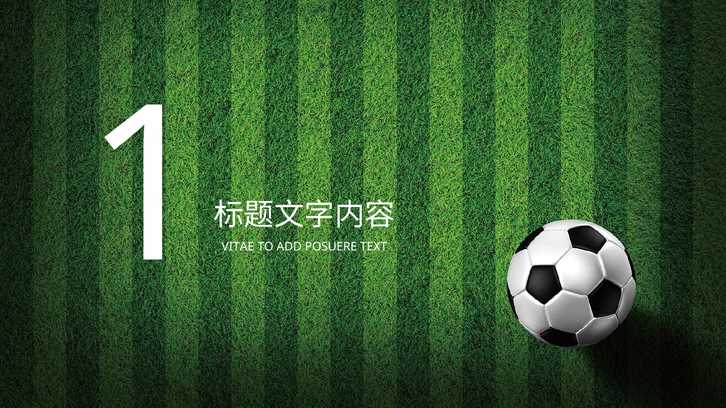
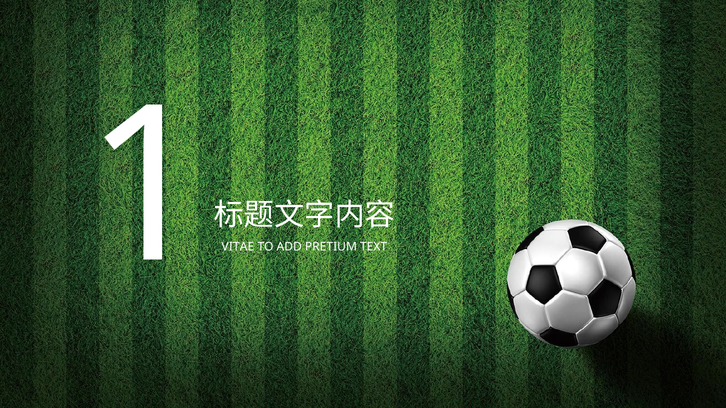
POSUERE: POSUERE -> PRETIUM (331, 247)
